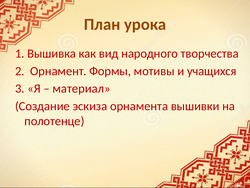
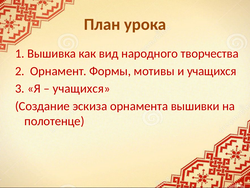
материал: материал -> учащихся (81, 88)
